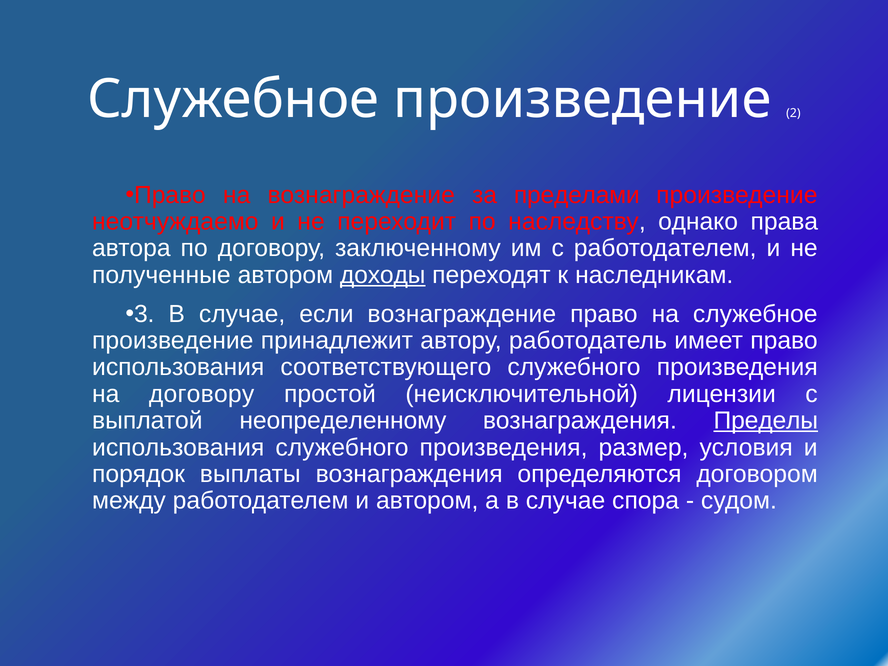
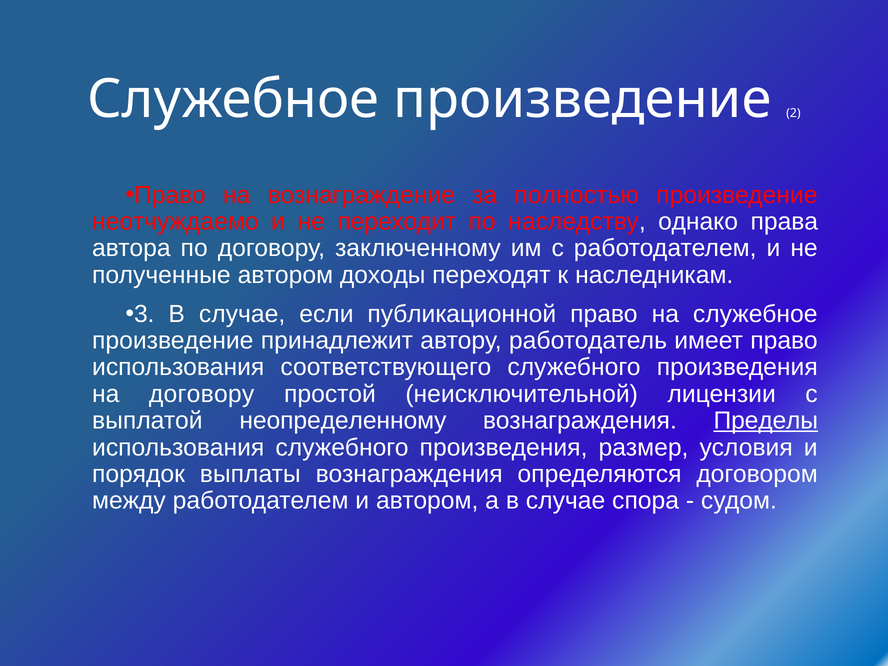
пределами: пределами -> полностью (577, 195)
доходы underline: present -> none (383, 275)
если вознаграждение: вознаграждение -> публикационной (462, 314)
